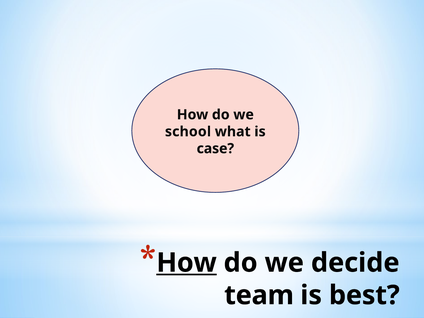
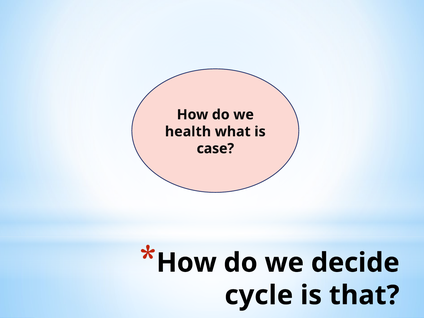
school: school -> health (188, 132)
How underline: present -> none (187, 263)
team: team -> cycle (259, 295)
best: best -> that (364, 295)
